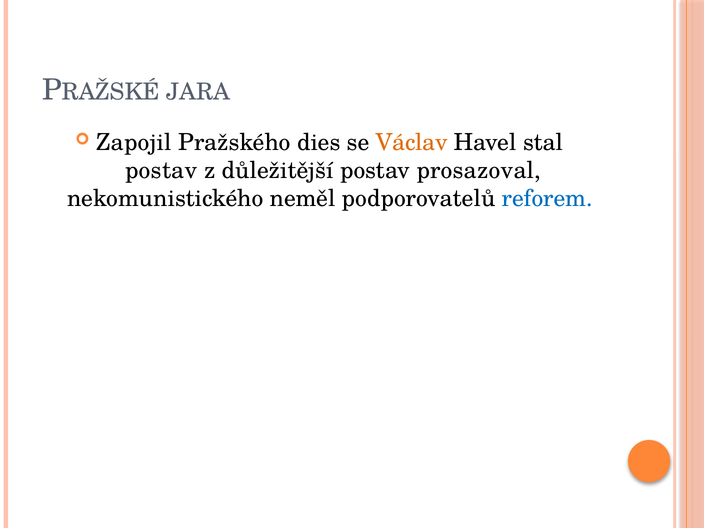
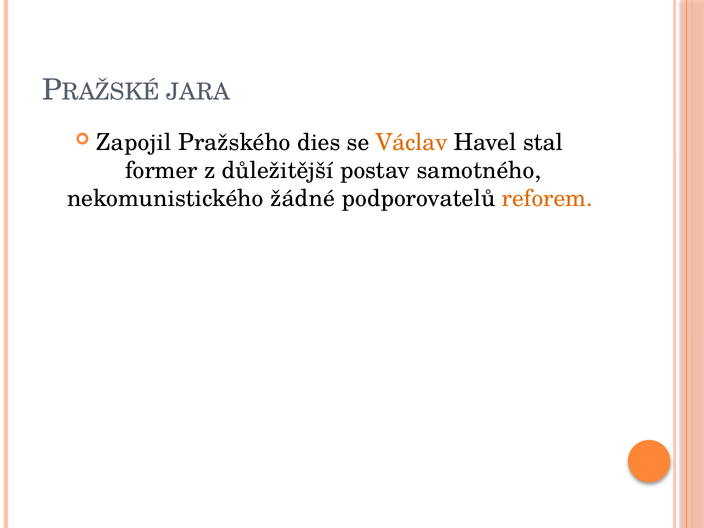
postav: postav -> former (161, 171)
prosazoval: prosazoval -> samotného (479, 171)
neměl: neměl -> žádné (303, 199)
reforem colour: blue -> orange (547, 199)
